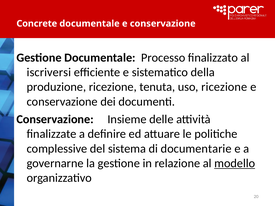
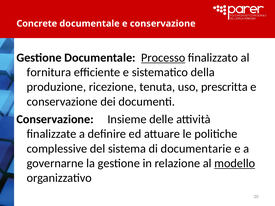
Processo underline: none -> present (163, 58)
iscriversi: iscriversi -> fornitura (49, 72)
uso ricezione: ricezione -> prescritta (224, 87)
